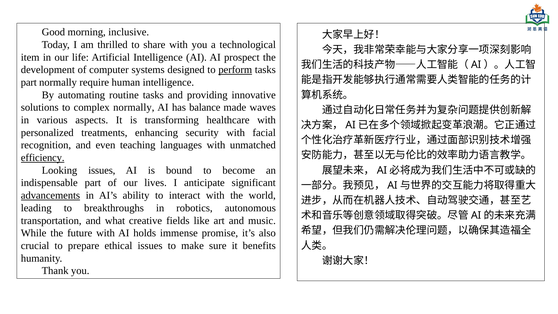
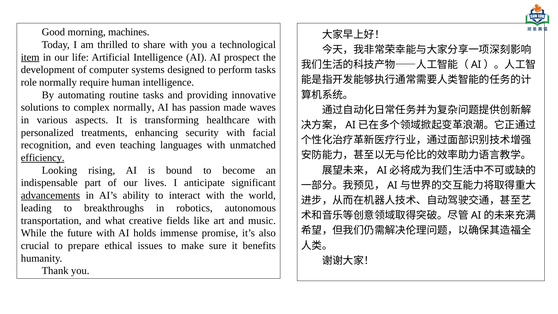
inclusive: inclusive -> machines (129, 32)
item underline: none -> present (30, 57)
perform underline: present -> none (235, 70)
part: part -> role (29, 82)
balance: balance -> passion (205, 107)
Looking issues: issues -> rising (102, 170)
